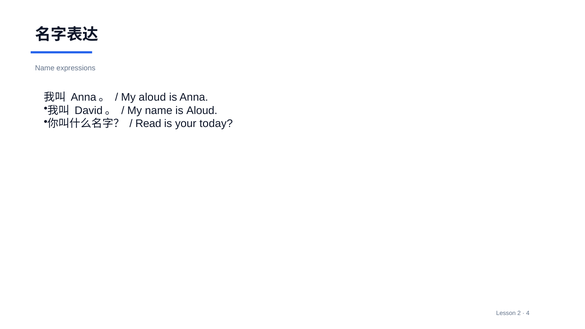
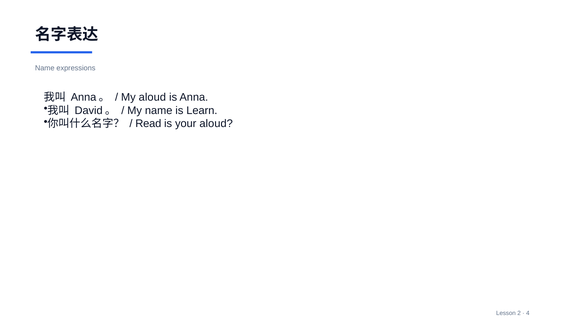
is Aloud: Aloud -> Learn (202, 110)
your today: today -> aloud (216, 124)
